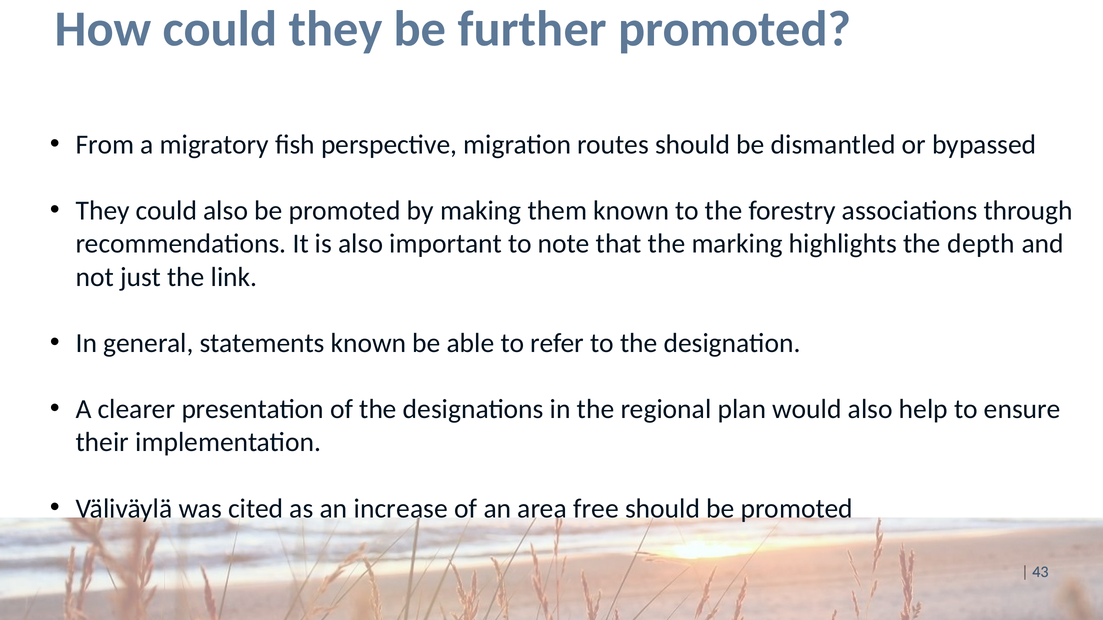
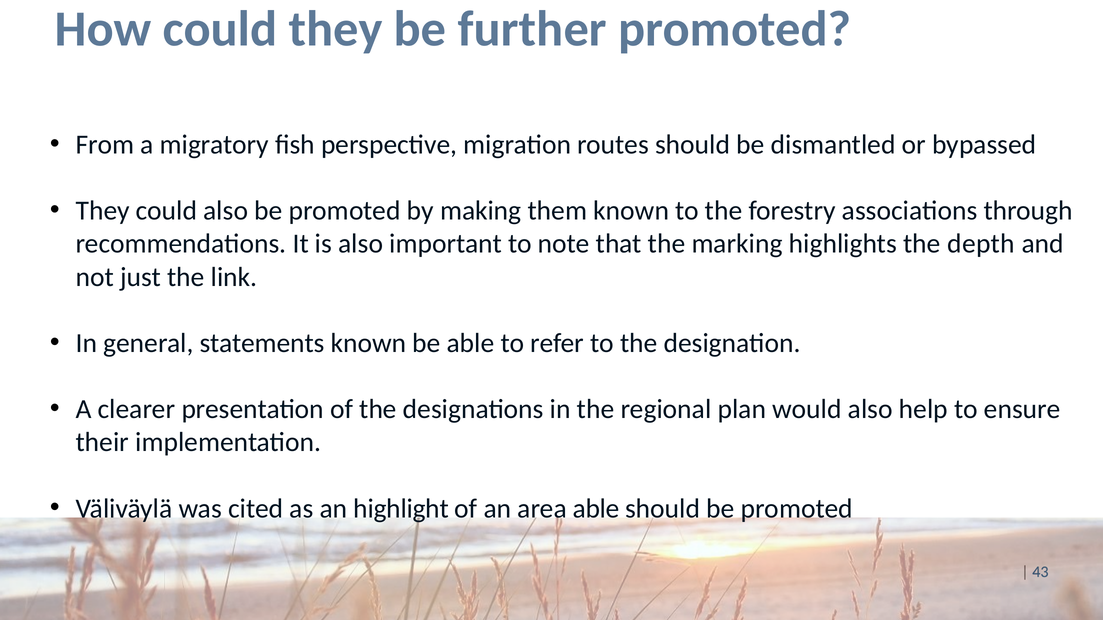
increase: increase -> highlight (401, 509)
area free: free -> able (596, 509)
